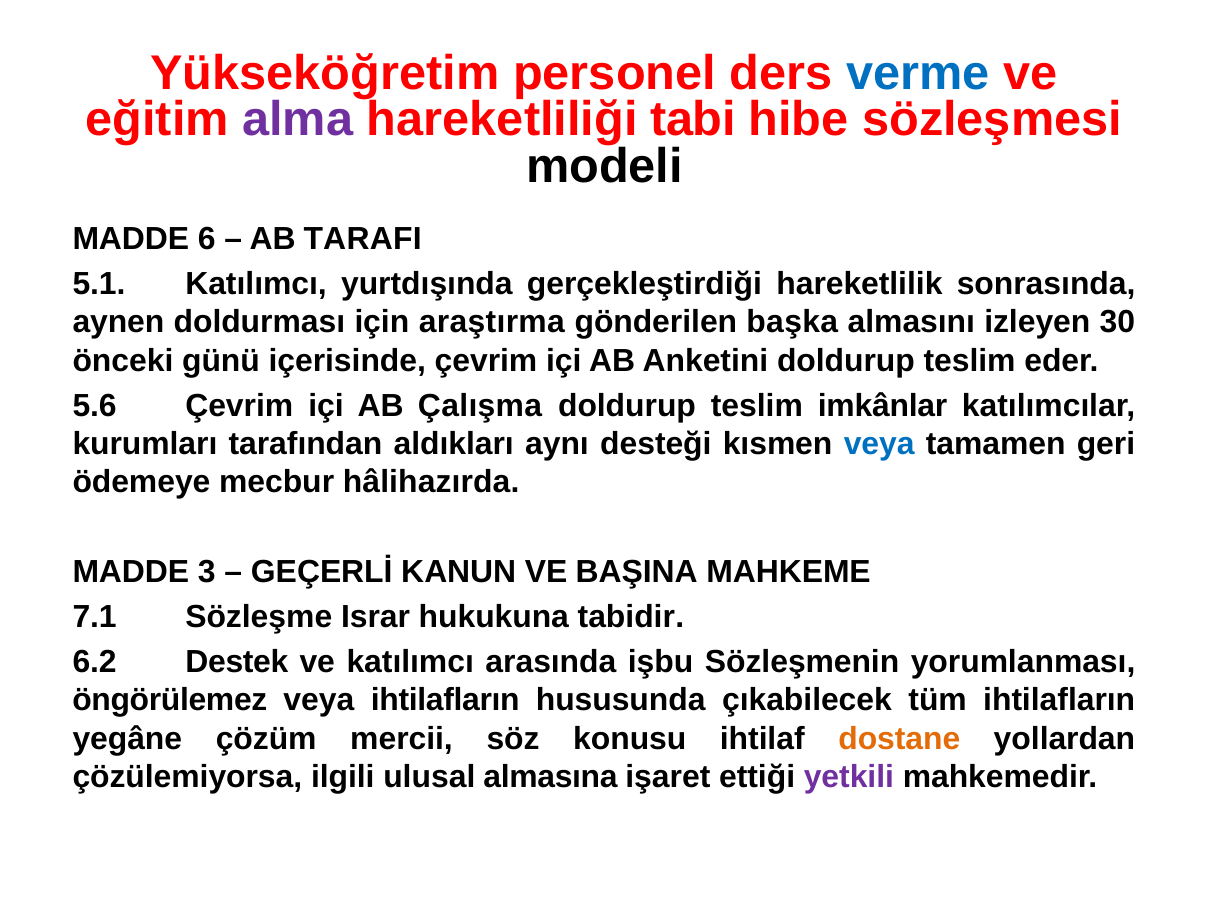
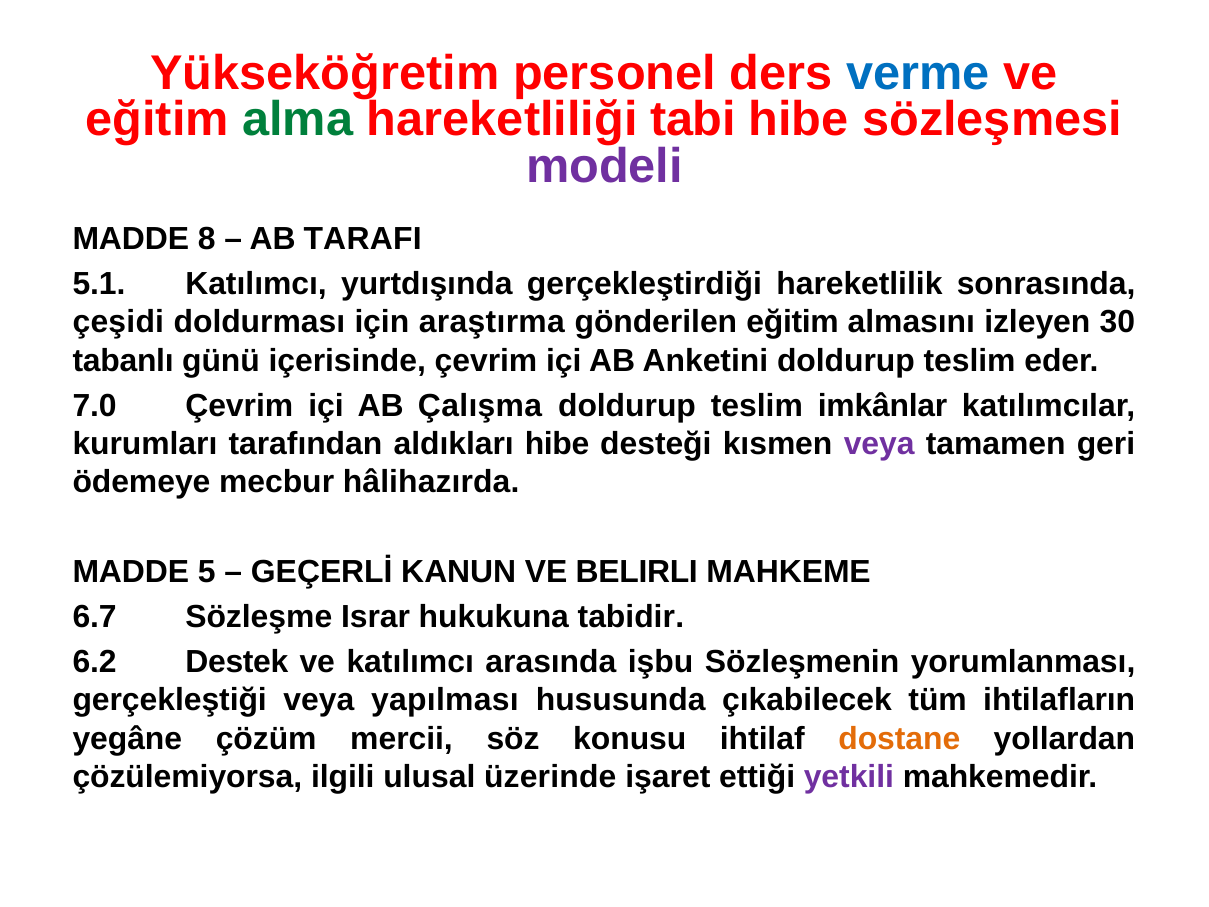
alma colour: purple -> green (298, 120)
modeli colour: black -> purple (604, 166)
6: 6 -> 8 (207, 239)
aynen: aynen -> çeşidi (118, 322)
gönderilen başka: başka -> eğitim (793, 322)
önceki: önceki -> tabanlı (123, 361)
5.6: 5.6 -> 7.0 (95, 405)
aldıkları aynı: aynı -> hibe (557, 444)
veya colour: blue -> purple (879, 444)
3: 3 -> 5 (207, 572)
BAŞINA: BAŞINA -> BELIRLI (637, 572)
7.1: 7.1 -> 6.7 (95, 617)
öngörülemez: öngörülemez -> gerçekleştiği (170, 700)
veya ihtilafların: ihtilafların -> yapılması (445, 700)
almasına: almasına -> üzerinde (550, 777)
